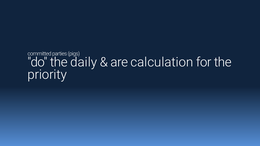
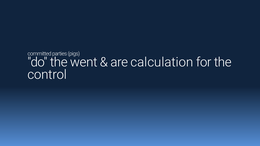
daily: daily -> went (84, 62)
priority: priority -> control (47, 75)
